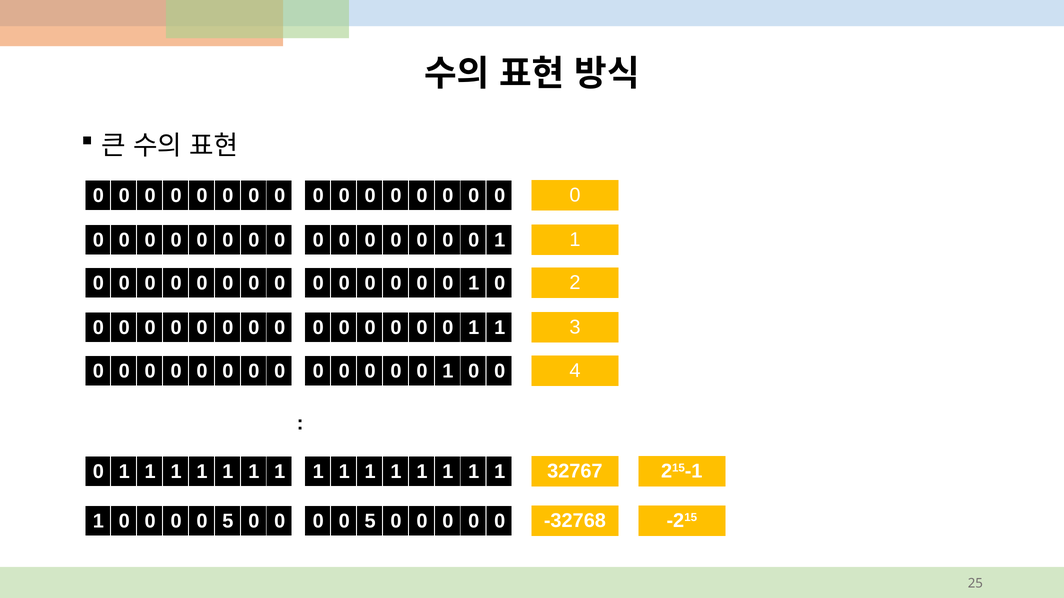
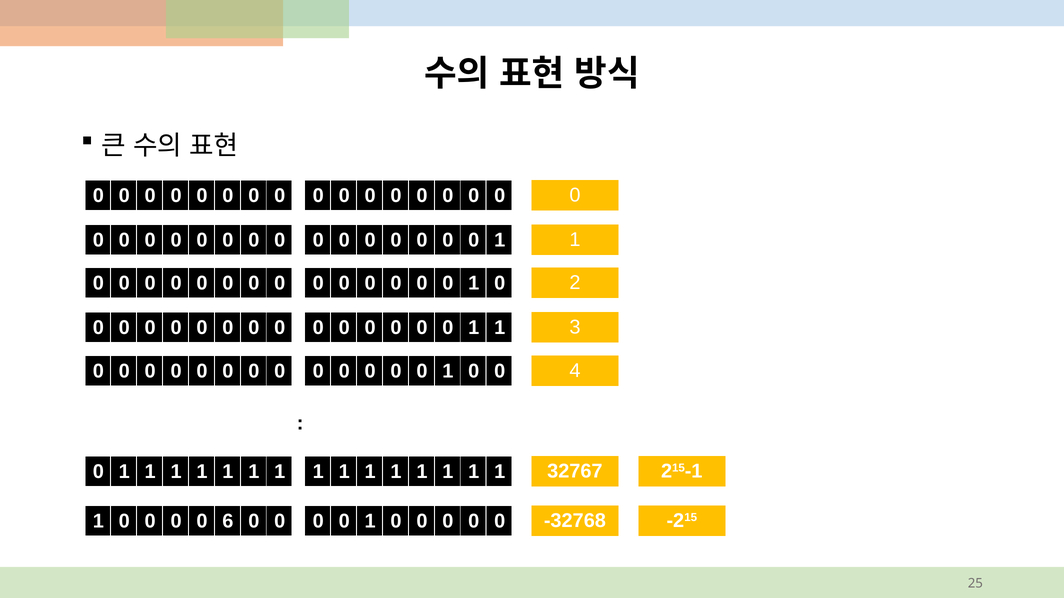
5: 5 -> 6 (228, 522)
5: 5 -> 1 (370, 522)
